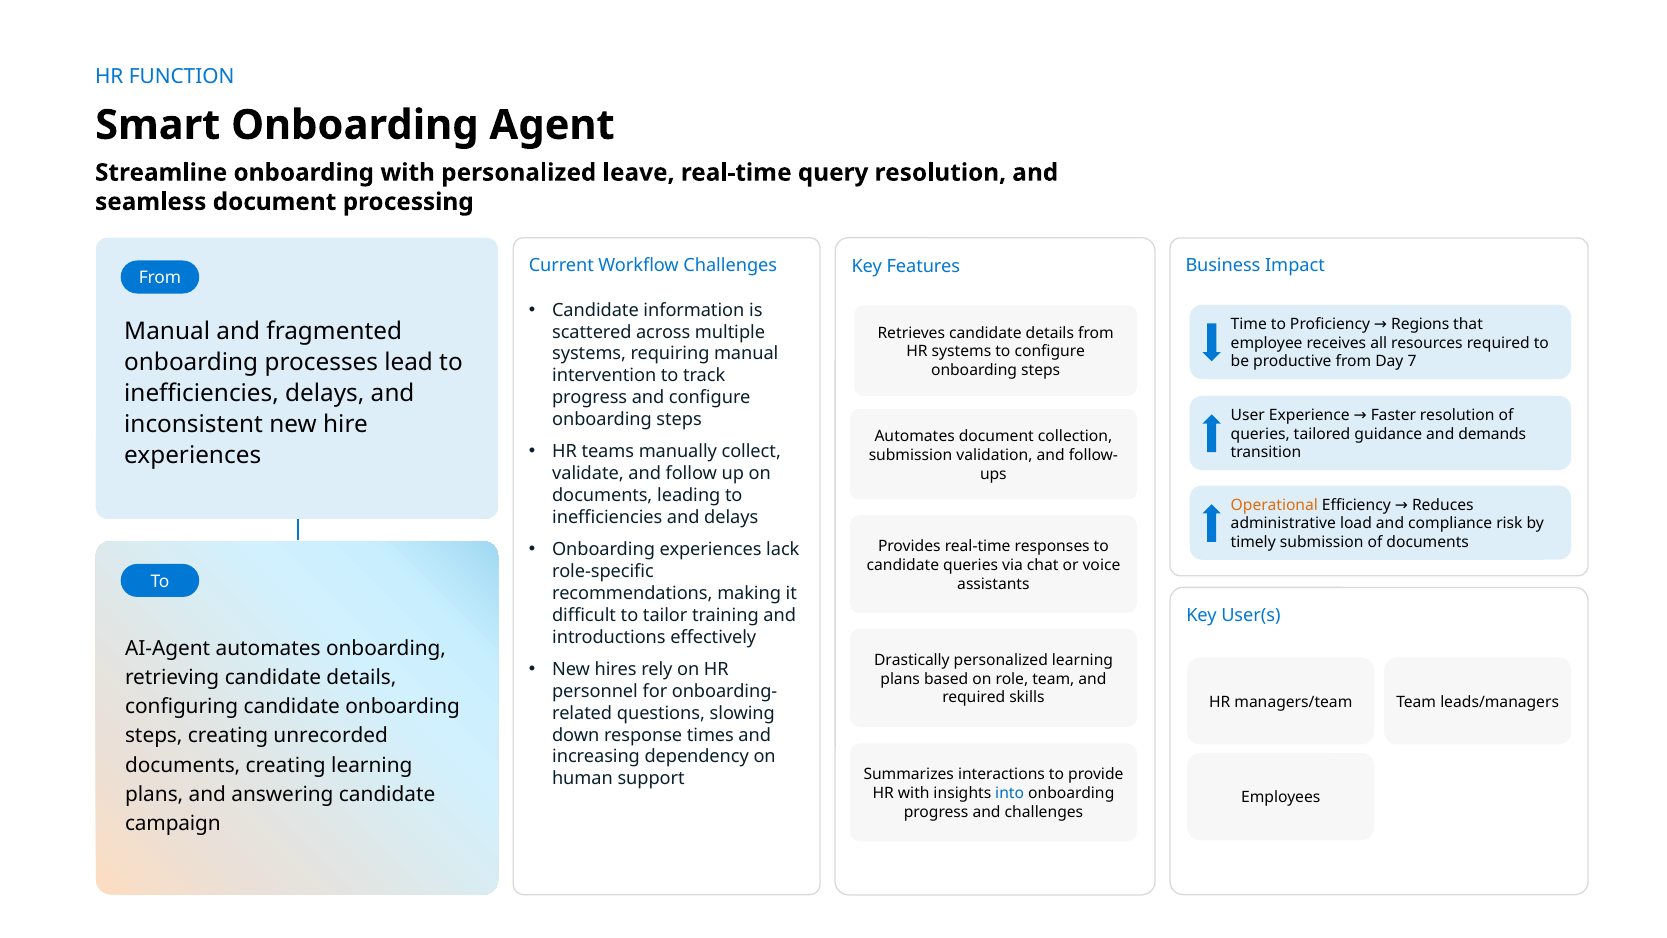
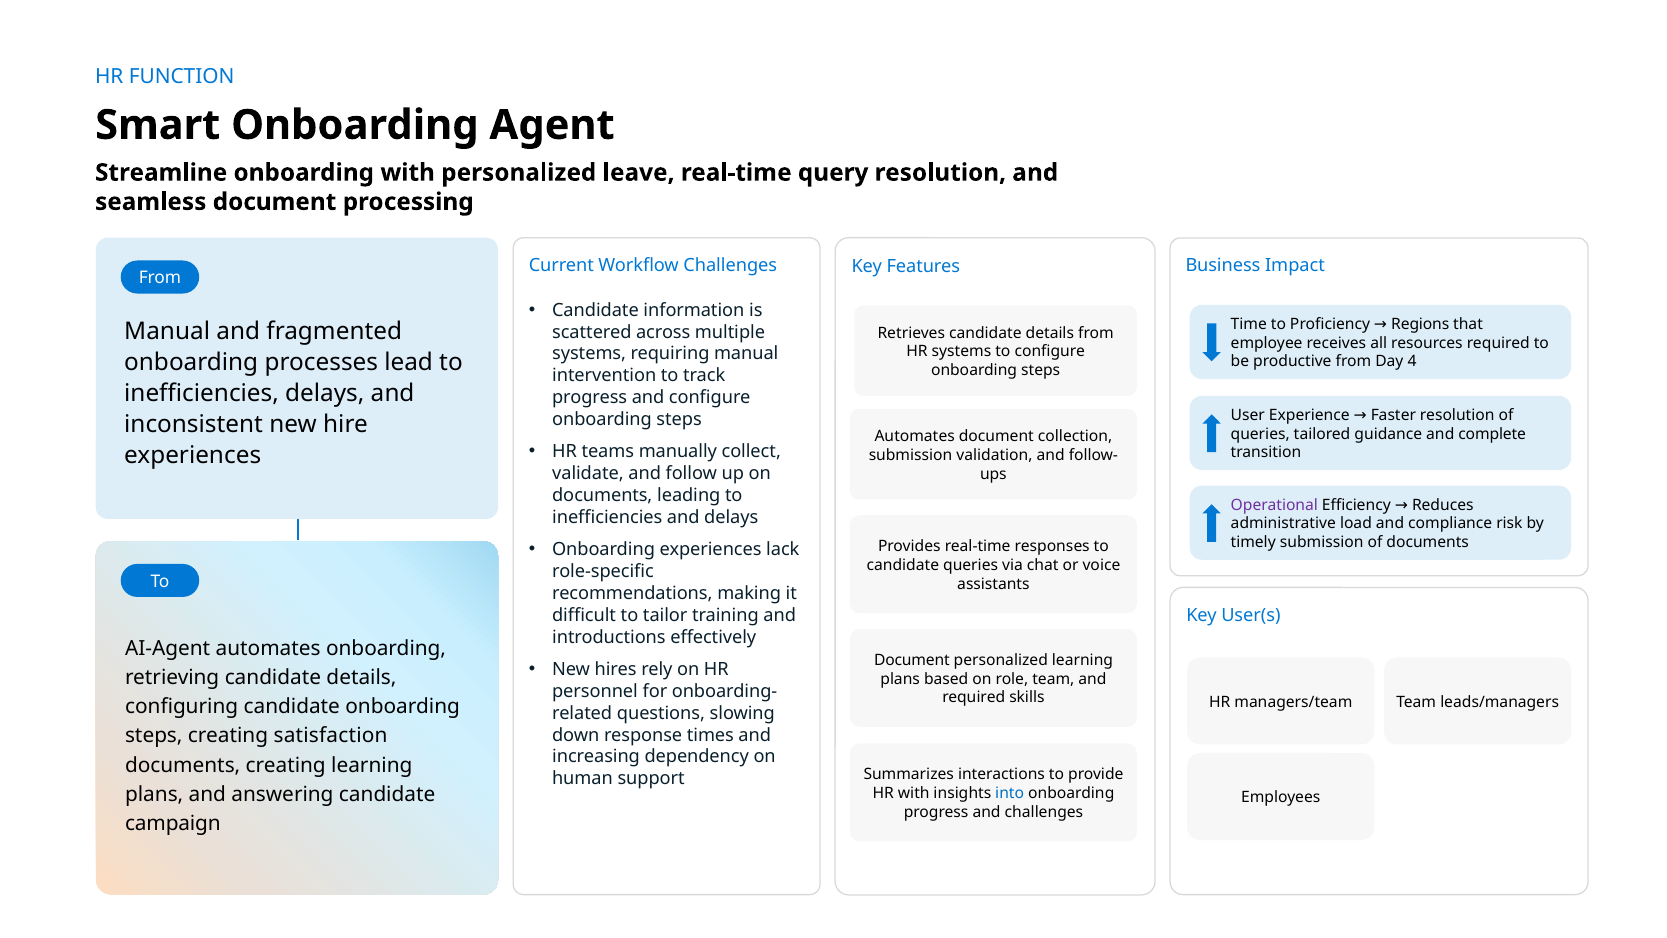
7: 7 -> 4 (1412, 362)
demands: demands -> complete (1492, 434)
Operational colour: orange -> purple (1274, 505)
Drastically: Drastically -> Document (912, 660)
unrecorded: unrecorded -> satisfaction (331, 736)
